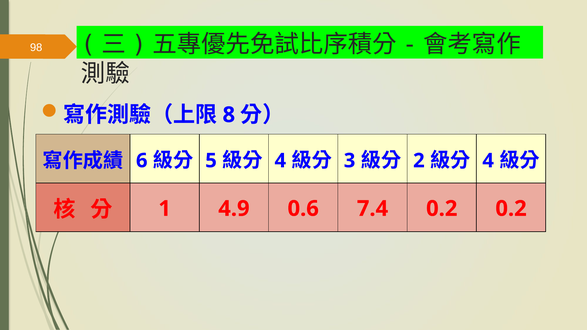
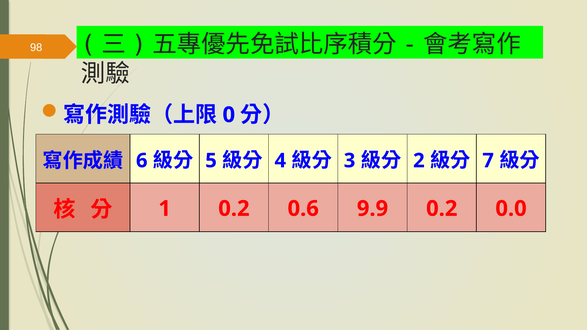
8: 8 -> 0 (229, 115)
4: 4 -> 7 (488, 161)
1 4.9: 4.9 -> 0.2 (234, 209)
7.4: 7.4 -> 9.9 (372, 209)
0.2 0.2: 0.2 -> 0.0 (511, 209)
